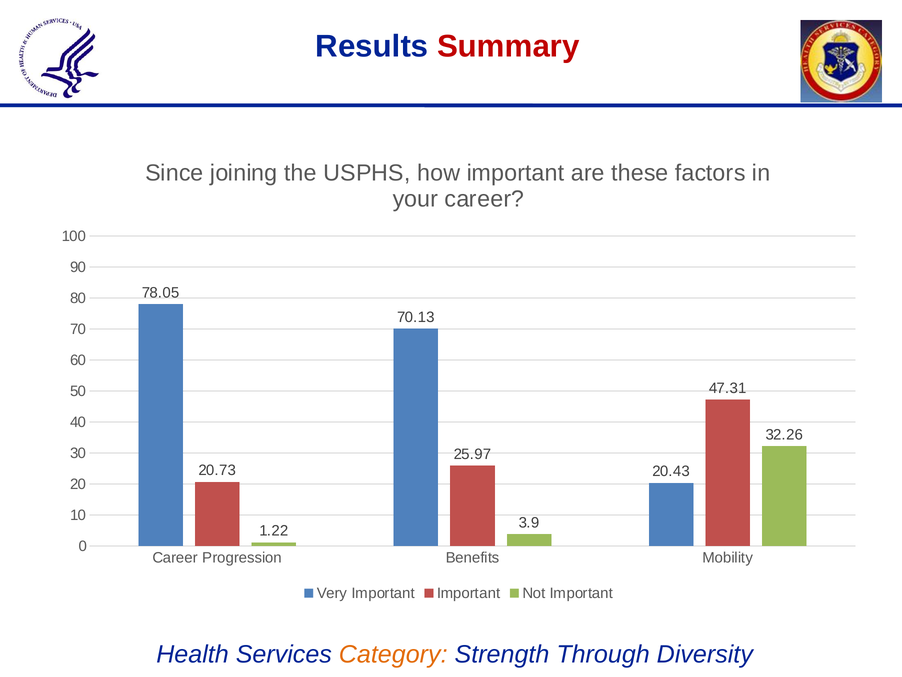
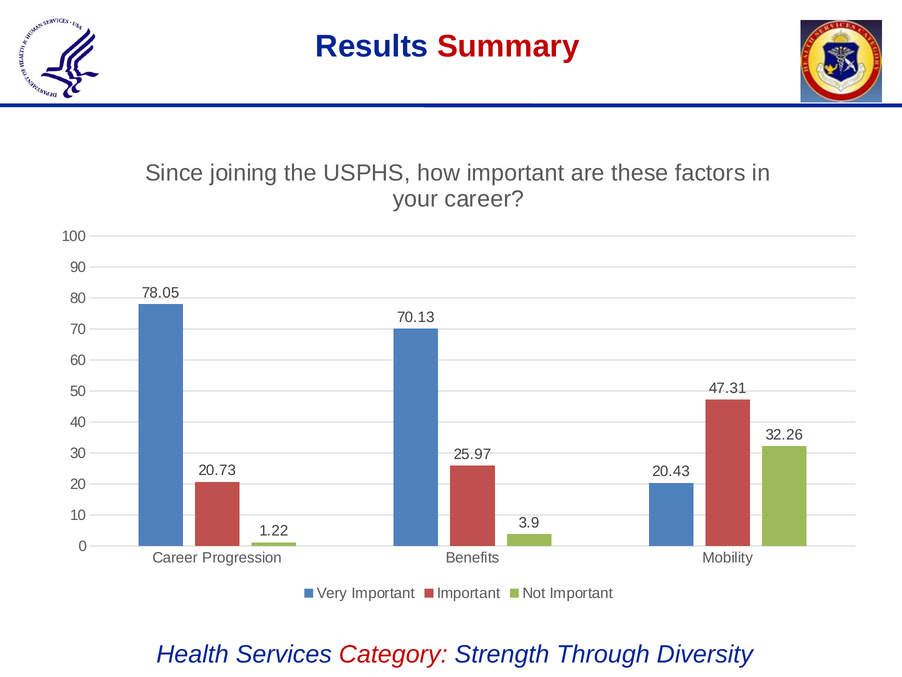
Category colour: orange -> red (393, 654)
